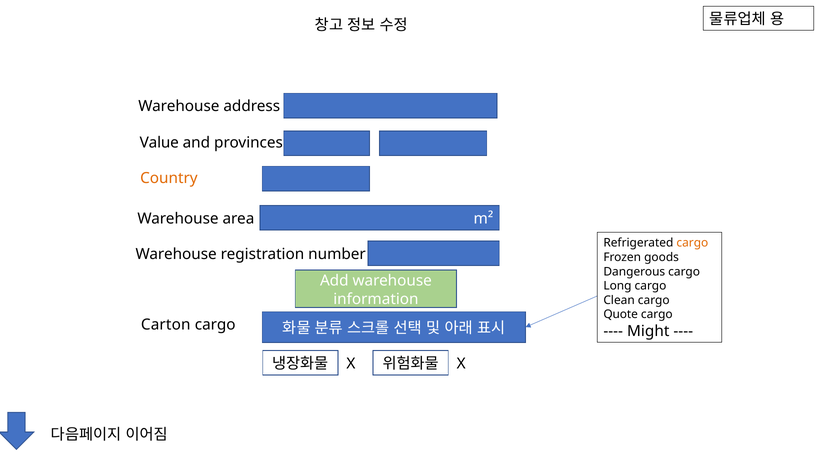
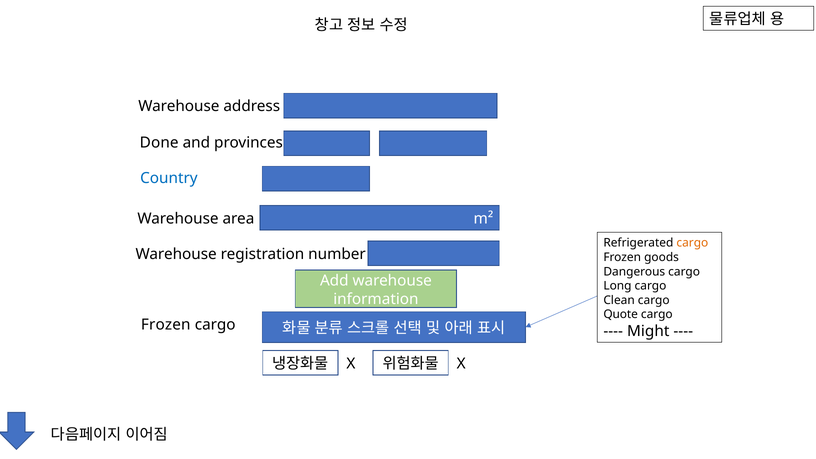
Value: Value -> Done (159, 143)
Country colour: orange -> blue (169, 178)
Carton: Carton -> Frozen (166, 325)
